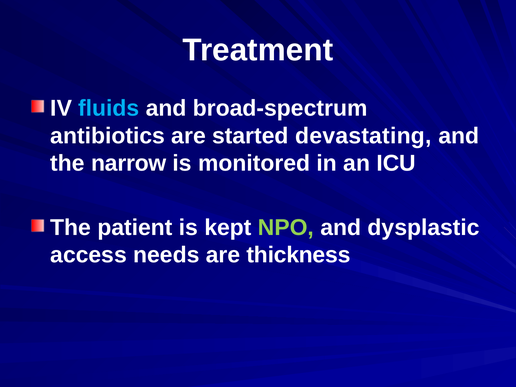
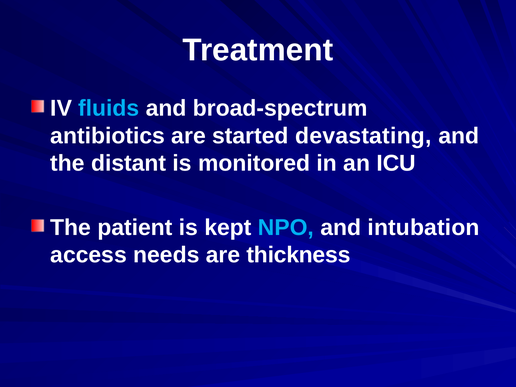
narrow: narrow -> distant (129, 163)
NPO colour: light green -> light blue (286, 228)
dysplastic: dysplastic -> intubation (424, 228)
